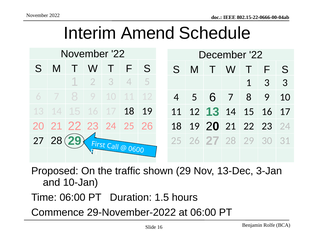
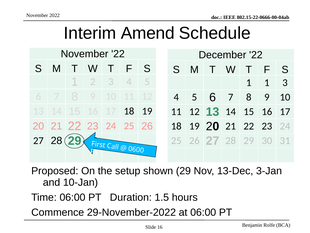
1 3: 3 -> 1 (267, 82)
traffic: traffic -> setup (128, 170)
